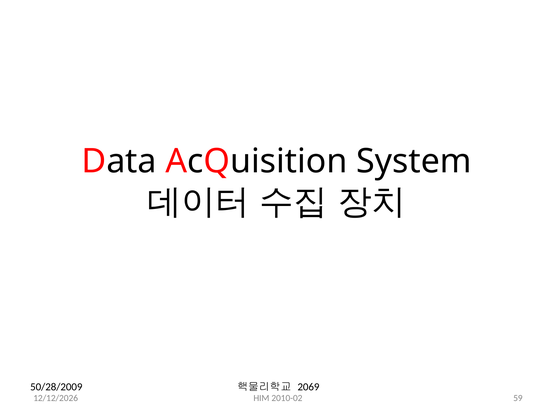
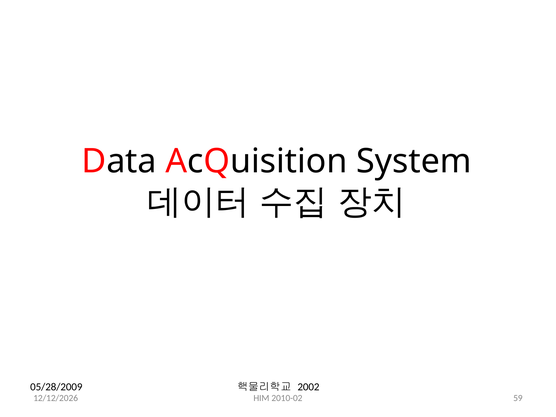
50/28/2009: 50/28/2009 -> 05/28/2009 (56, 387)
2069: 2069 -> 2002 (308, 387)
